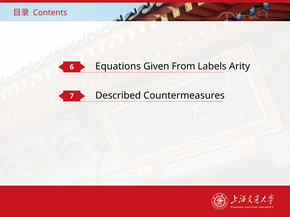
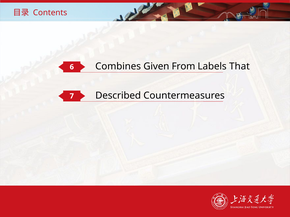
Equations: Equations -> Combines (118, 67)
Arity: Arity -> That (240, 67)
